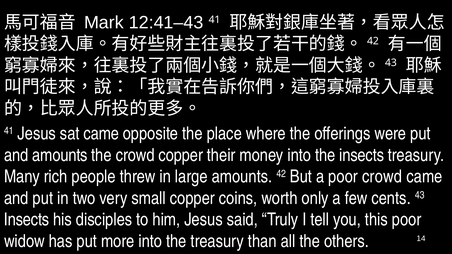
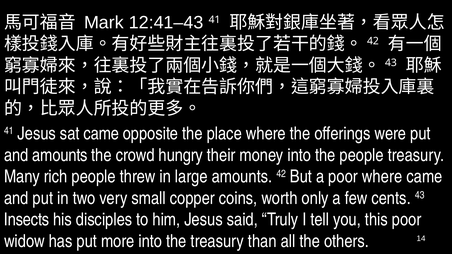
crowd copper: copper -> hungry (181, 155)
the insects: insects -> people (362, 155)
poor crowd: crowd -> where (382, 177)
